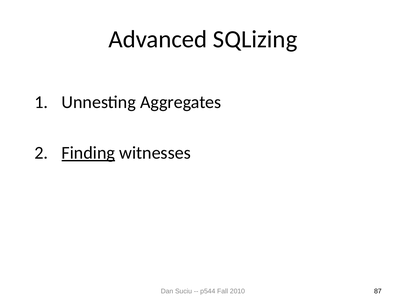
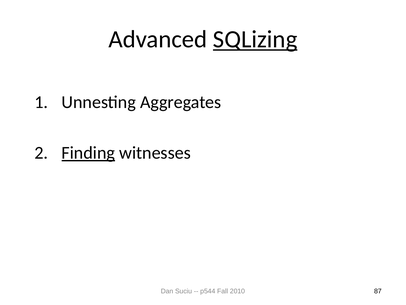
SQLizing underline: none -> present (255, 39)
